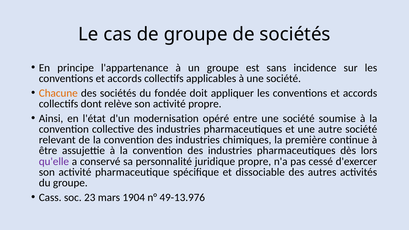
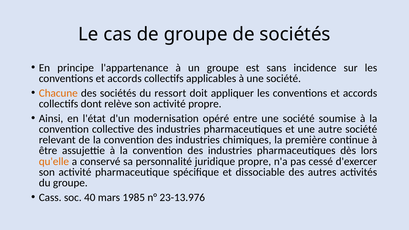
fondée: fondée -> ressort (170, 93)
qu'elle colour: purple -> orange (54, 161)
23: 23 -> 40 (90, 198)
1904: 1904 -> 1985 (134, 198)
49-13.976: 49-13.976 -> 23-13.976 (182, 198)
